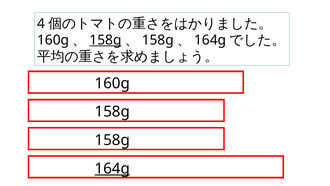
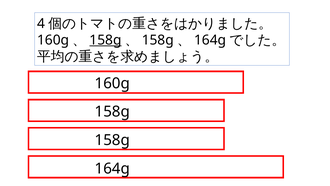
164g underline: present -> none (112, 168)
